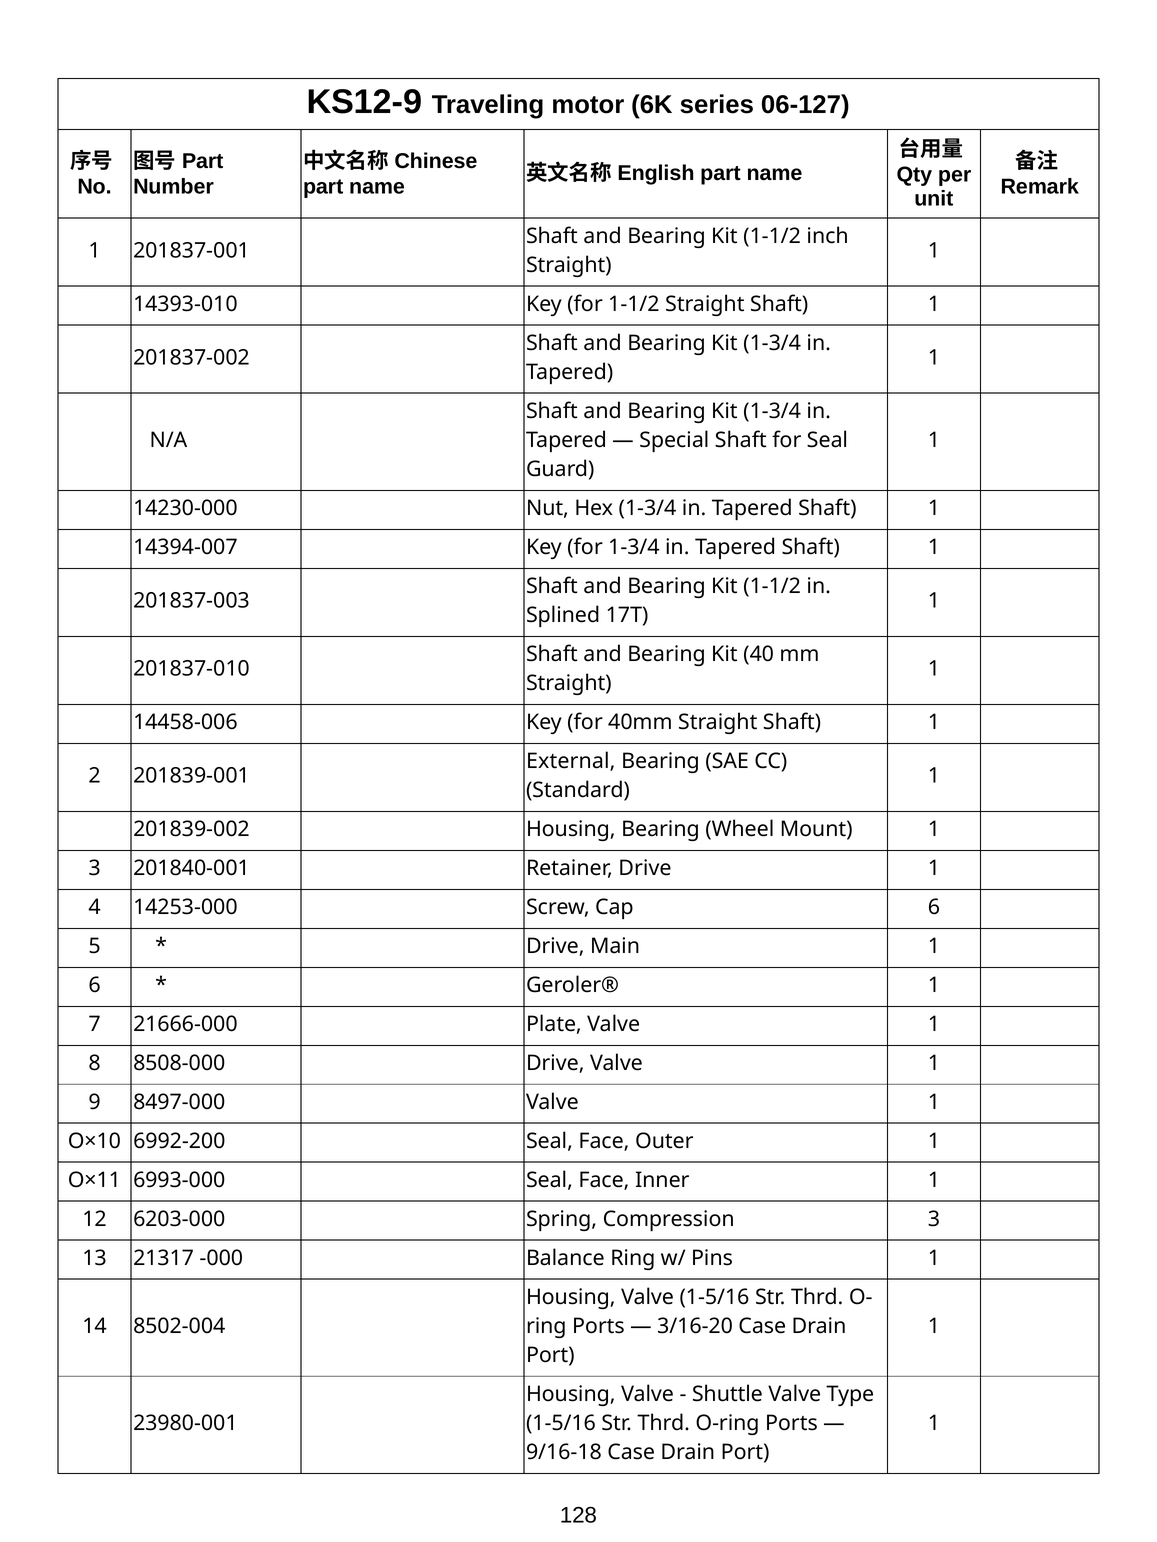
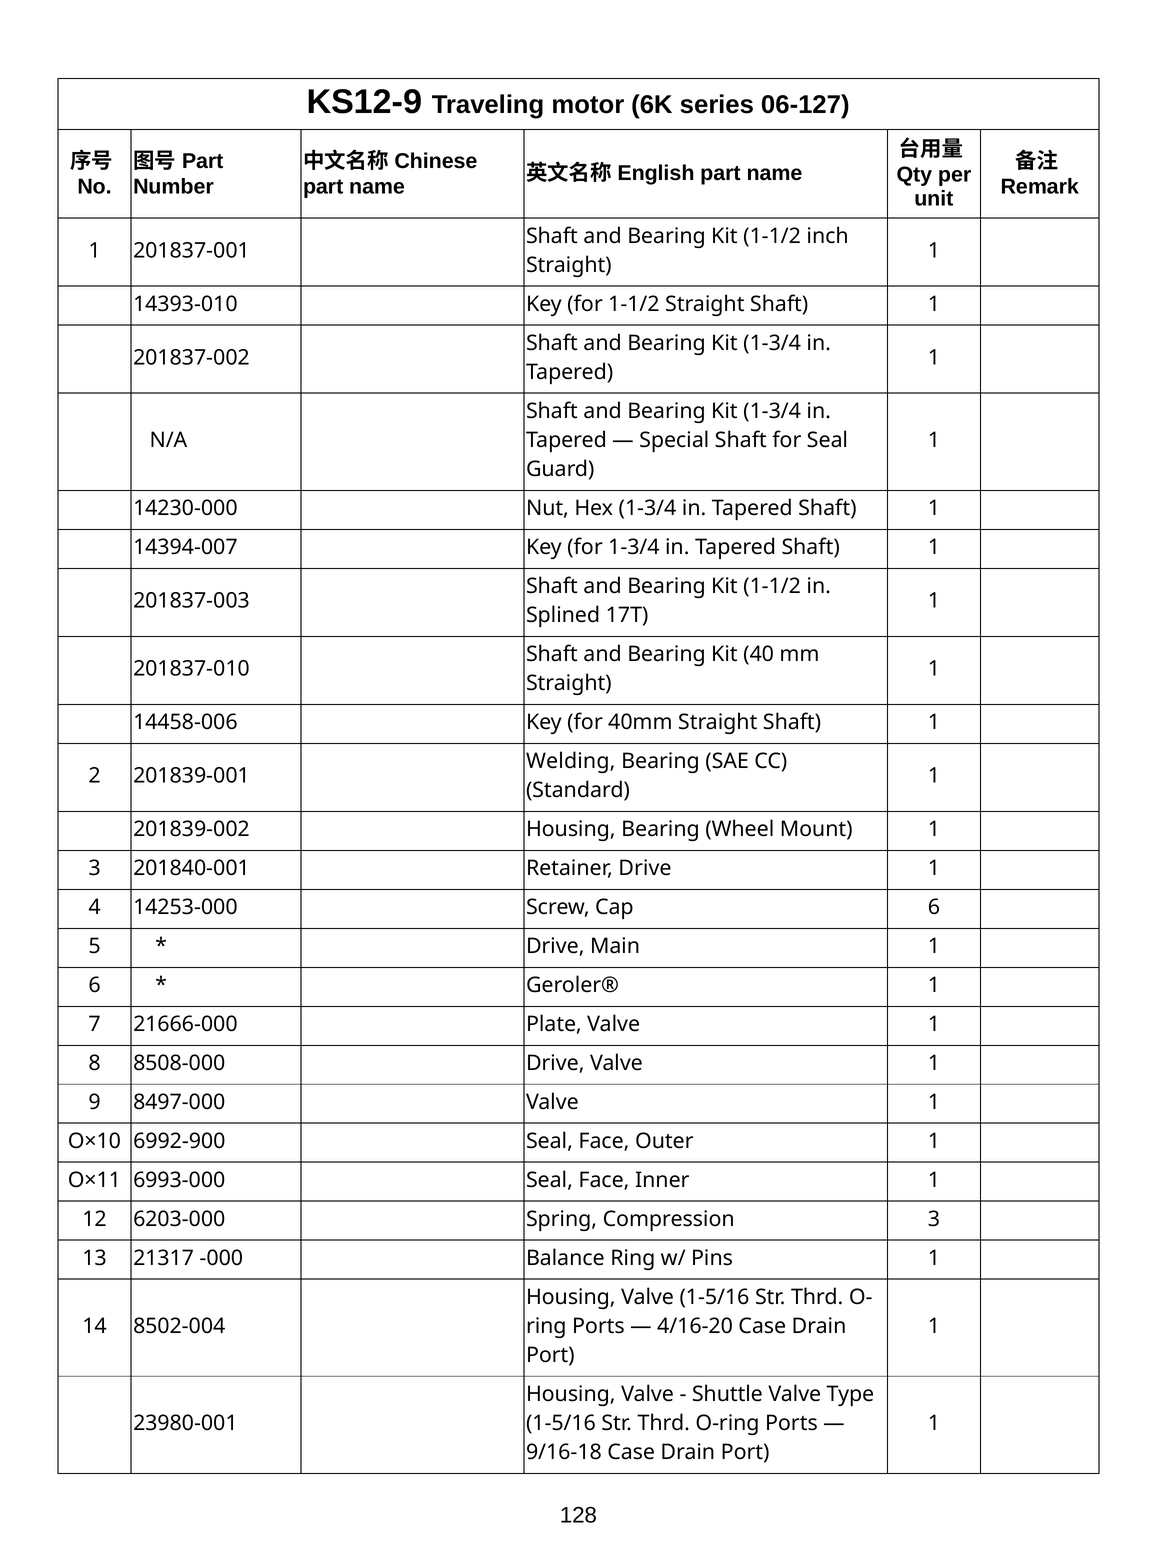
External: External -> Welding (571, 762)
6992-200: 6992-200 -> 6992-900 (179, 1142)
3/16-20: 3/16-20 -> 4/16-20 (695, 1327)
